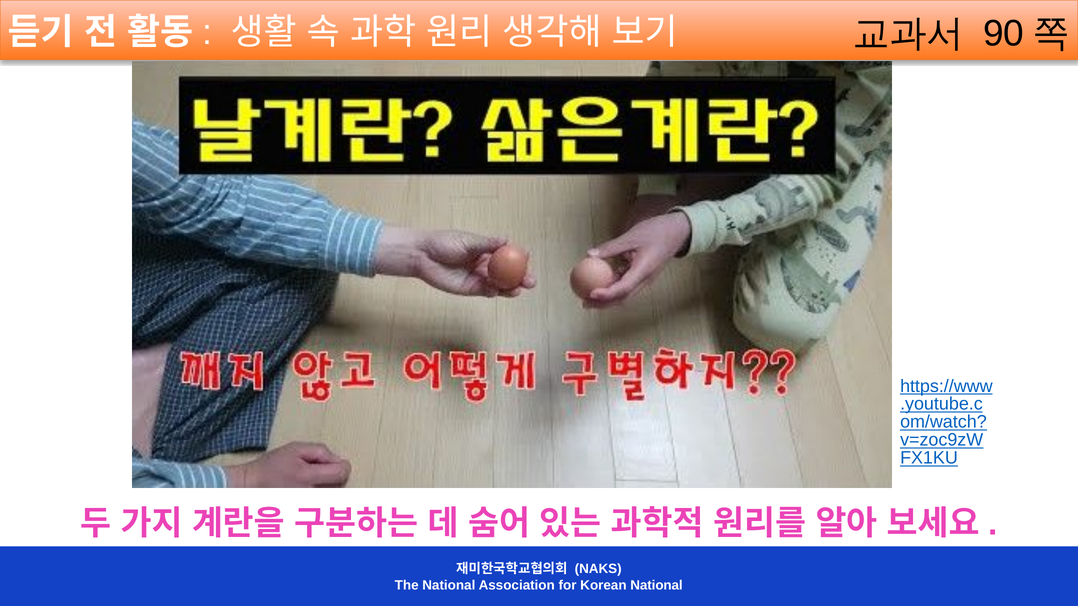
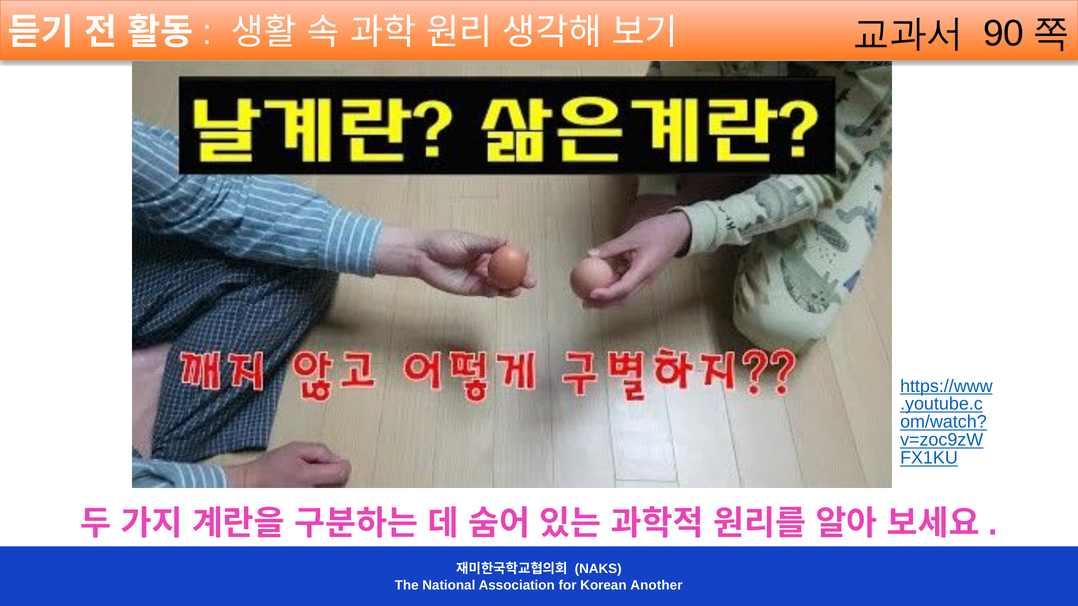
Korean National: National -> Another (656, 586)
